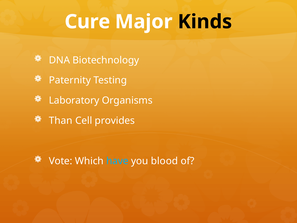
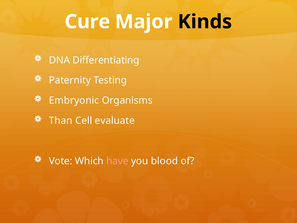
Biotechnology: Biotechnology -> Differentiating (106, 60)
Laboratory: Laboratory -> Embryonic (74, 100)
provides: provides -> evaluate (115, 121)
have colour: light blue -> pink (117, 161)
